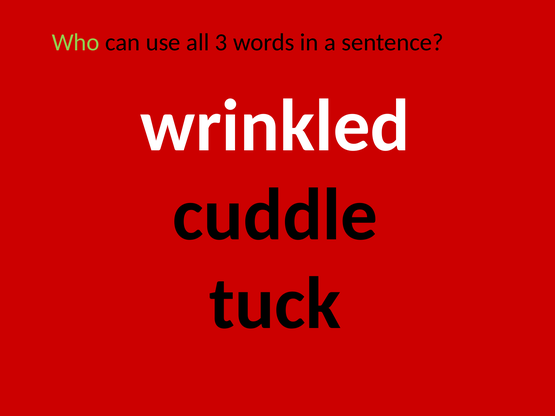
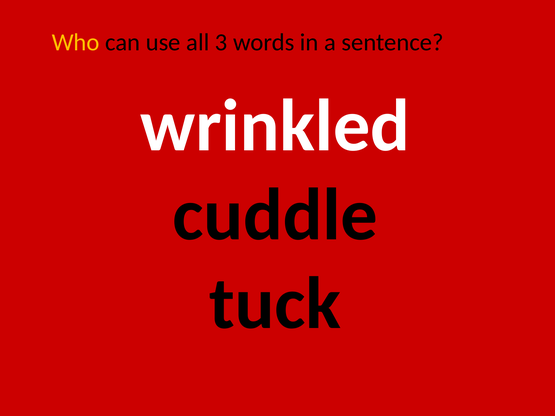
Who colour: light green -> yellow (76, 42)
